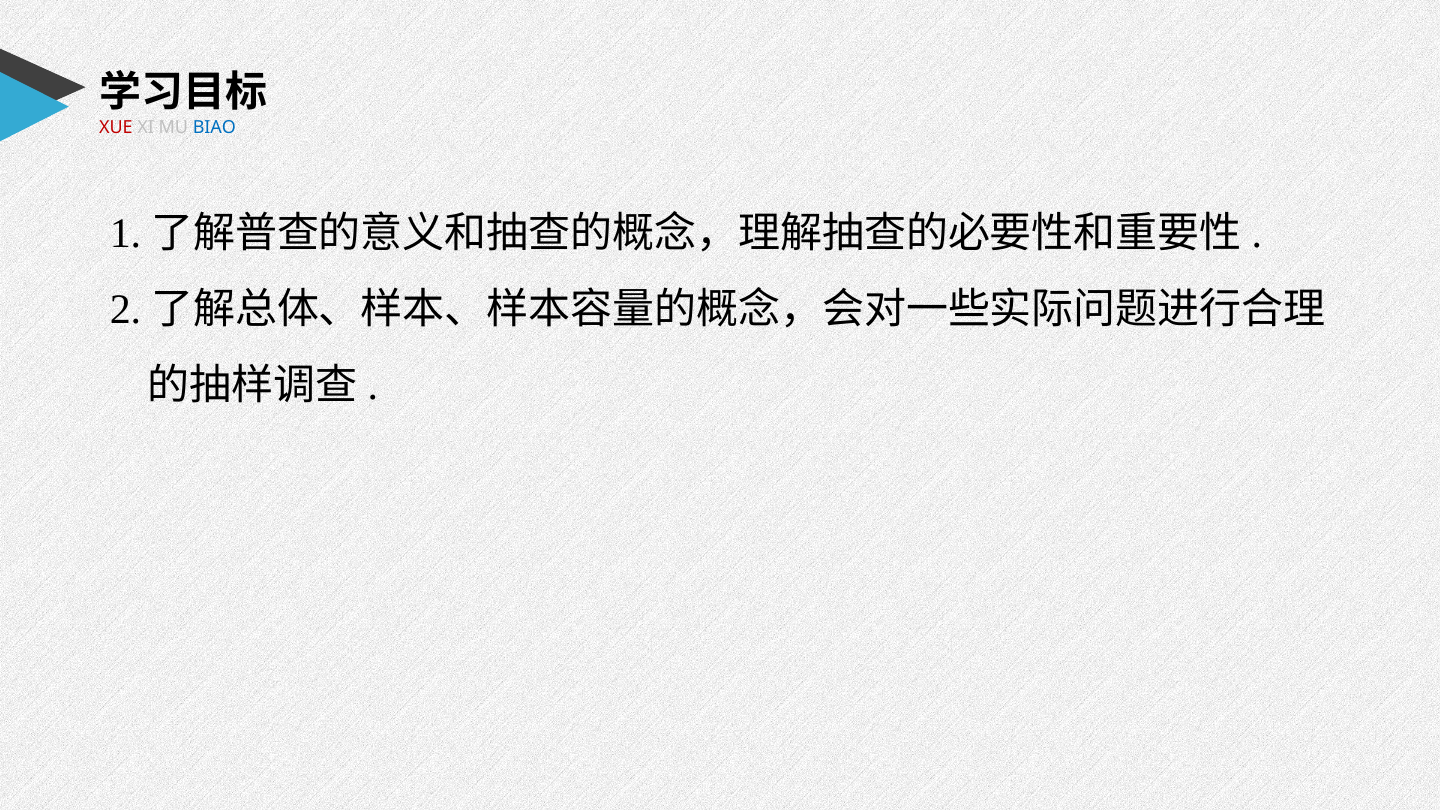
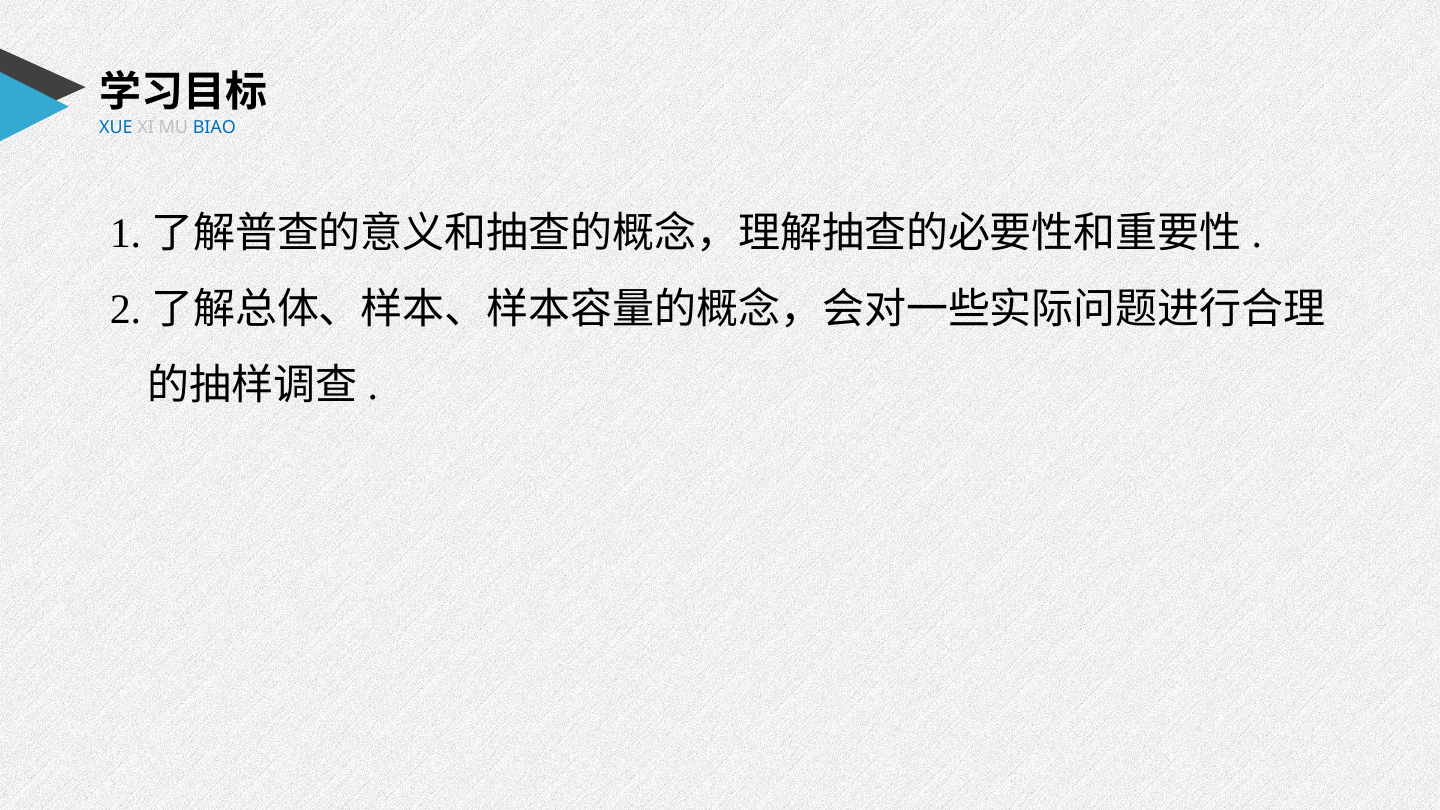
XUE colour: red -> blue (116, 128)
